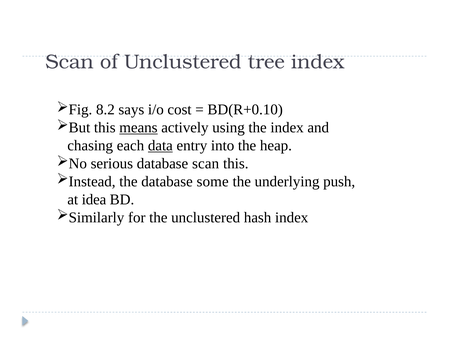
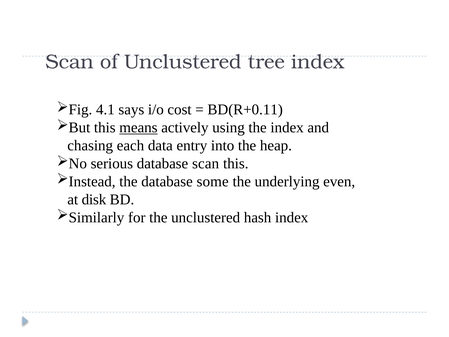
8.2: 8.2 -> 4.1 (105, 110)
BD(R+0.10: BD(R+0.10 -> BD(R+0.11 (245, 110)
data underline: present -> none (160, 145)
push: push -> even (339, 181)
idea: idea -> disk (94, 199)
